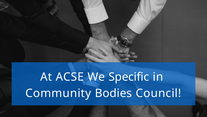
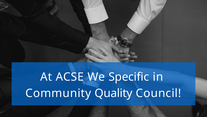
Bodies: Bodies -> Quality (114, 93)
